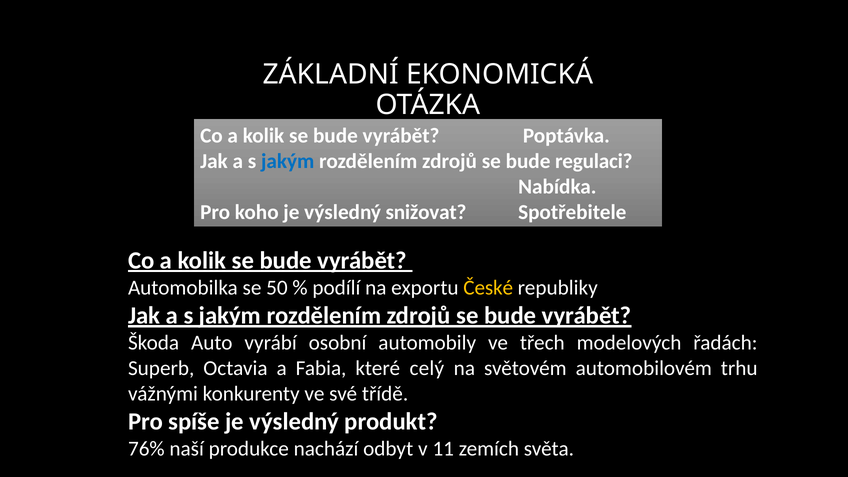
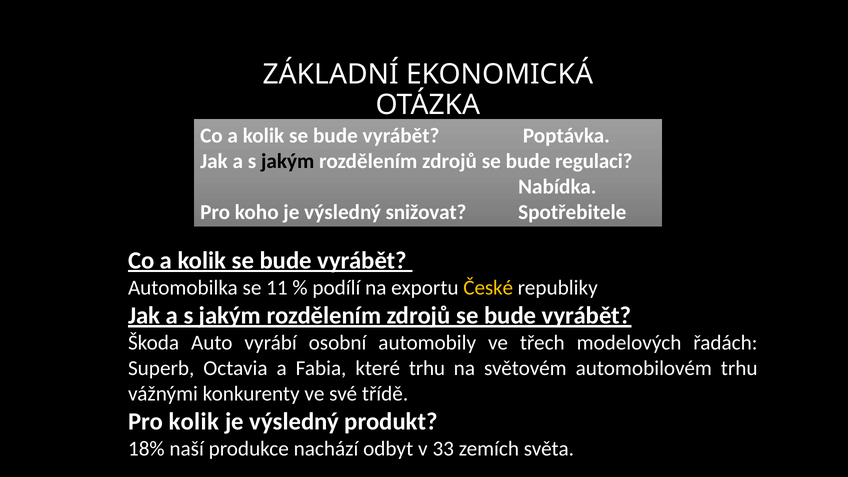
jakým colour: blue -> black (288, 161)
50: 50 -> 11 (277, 288)
které celý: celý -> trhu (427, 368)
Pro spíše: spíše -> kolik (194, 422)
76%: 76% -> 18% (146, 449)
11: 11 -> 33 (443, 449)
